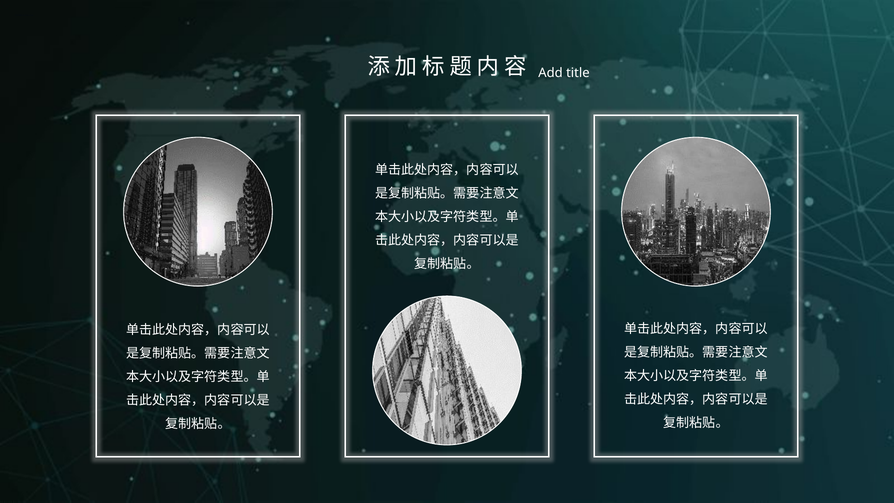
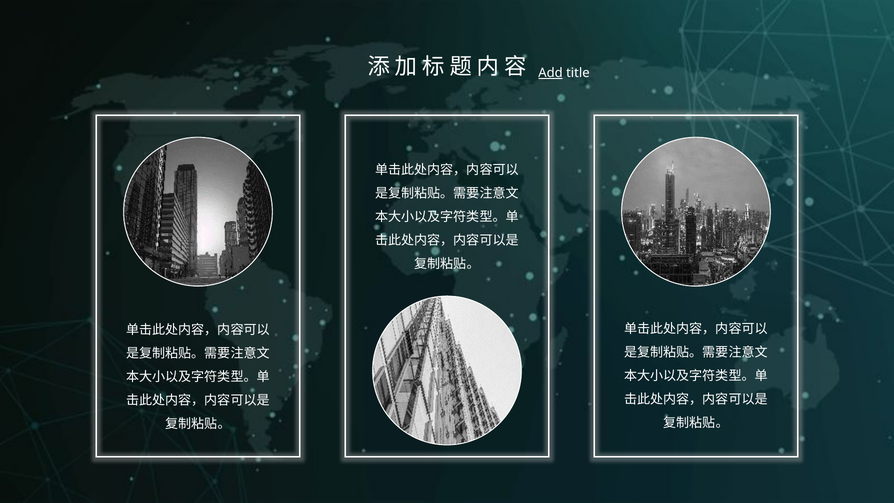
Add underline: none -> present (551, 73)
